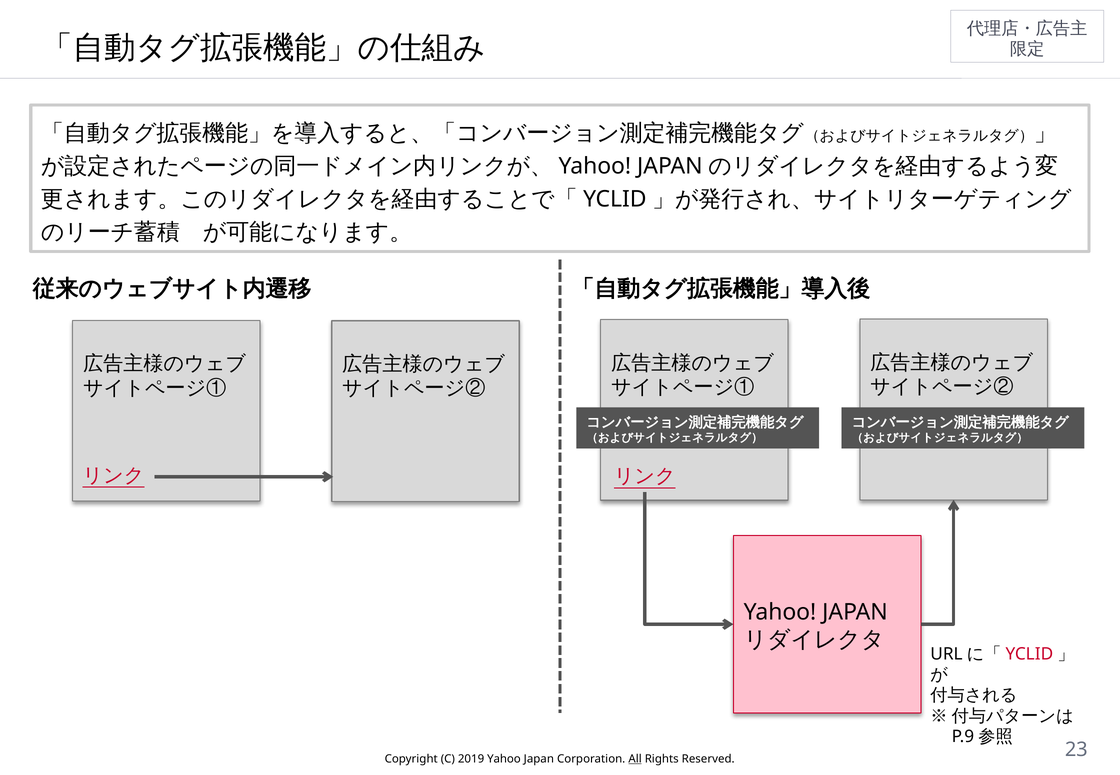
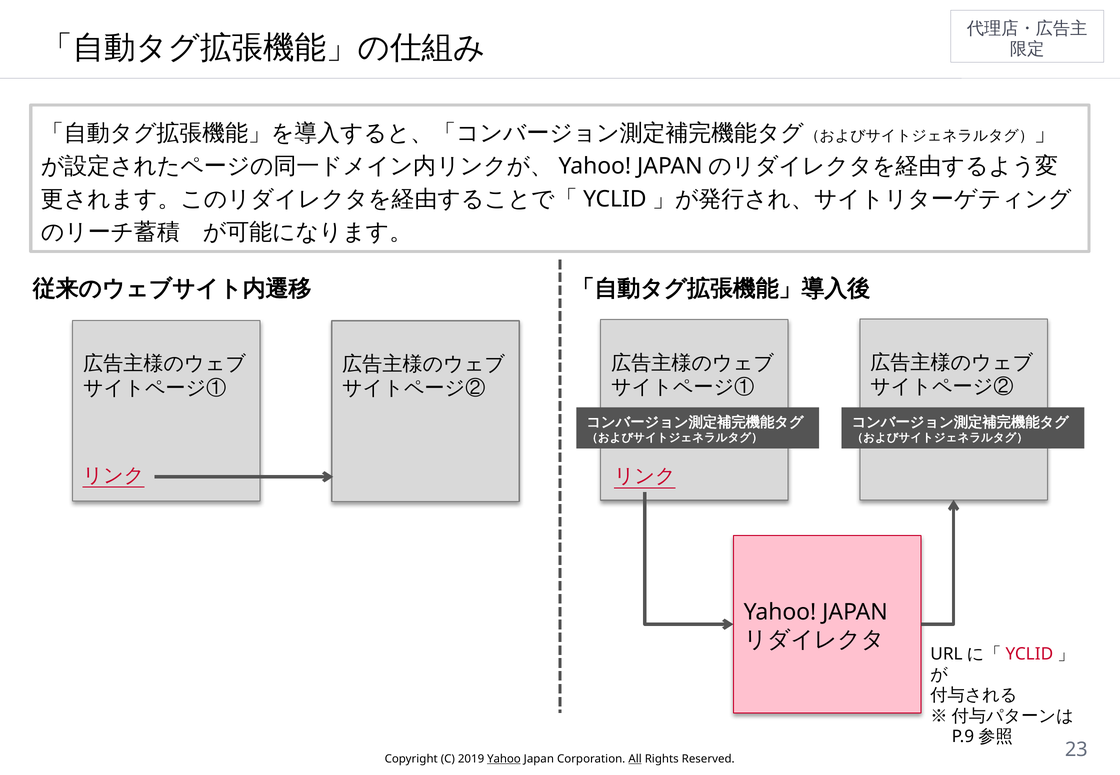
Yahoo underline: none -> present (504, 759)
